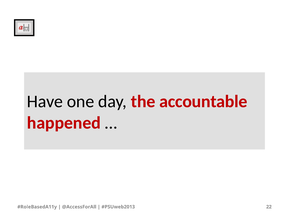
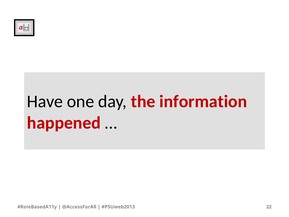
accountable: accountable -> information (203, 101)
